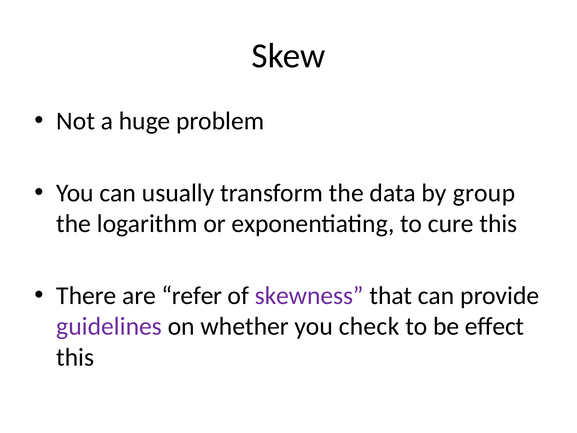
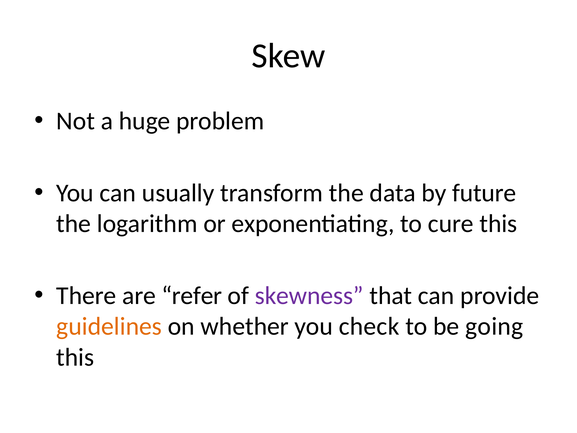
group: group -> future (484, 193)
guidelines colour: purple -> orange (109, 326)
effect: effect -> going (494, 326)
